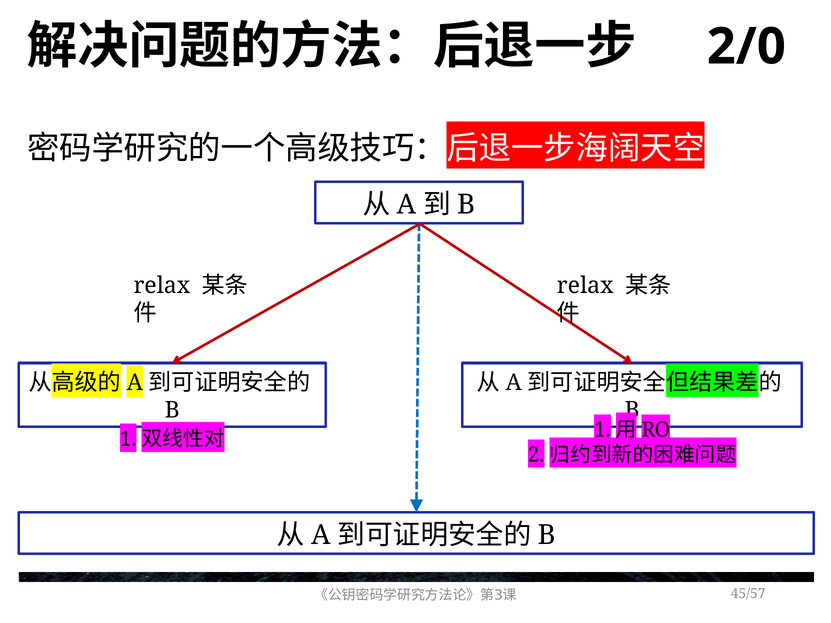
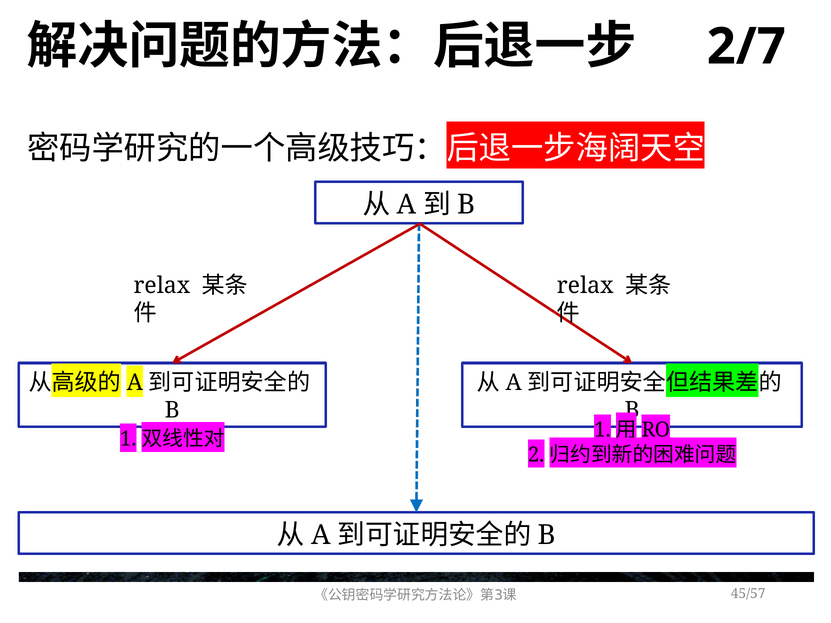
2/0: 2/0 -> 2/7 (746, 47)
